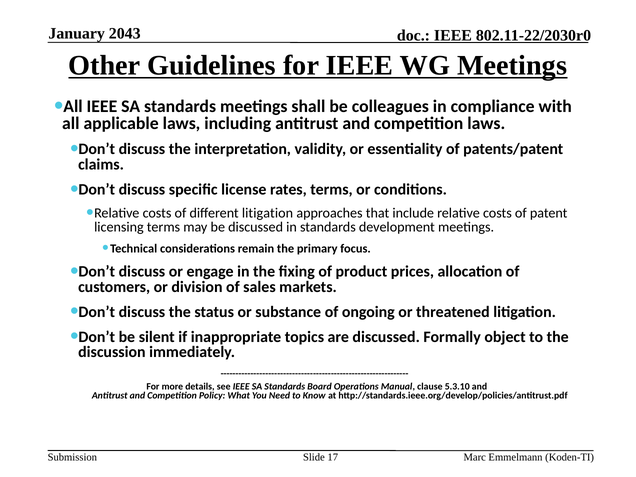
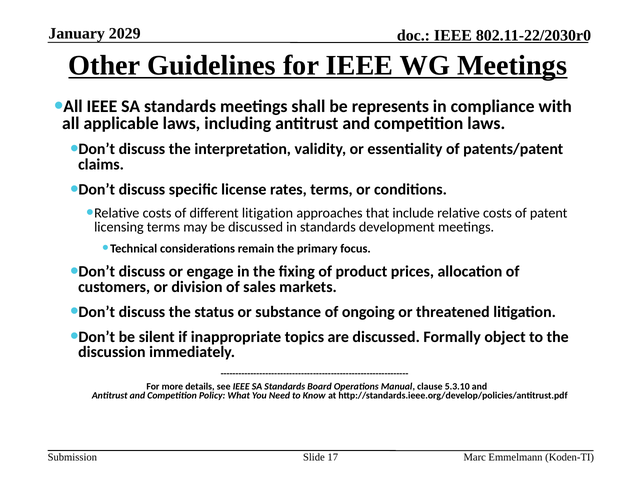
2043: 2043 -> 2029 (125, 34)
colleagues: colleagues -> represents (390, 106)
